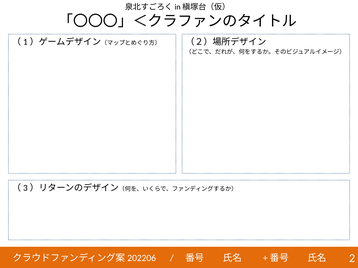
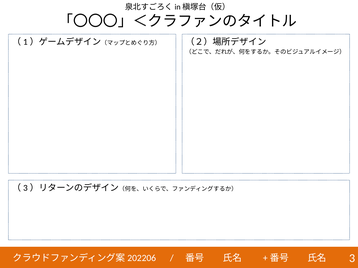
2: 2 -> 3 (352, 259)
